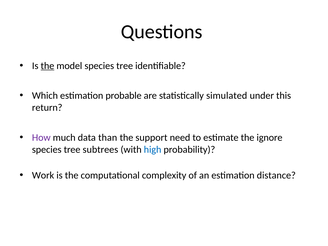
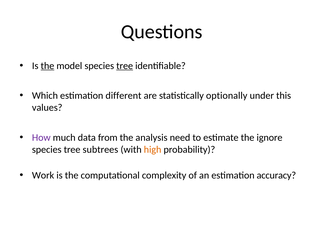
tree underline: none -> present (125, 66)
probable: probable -> different (123, 96)
simulated: simulated -> optionally (227, 96)
return: return -> values (47, 108)
than: than -> from (108, 138)
support: support -> analysis (152, 138)
high colour: blue -> orange (153, 150)
distance: distance -> accuracy (276, 175)
